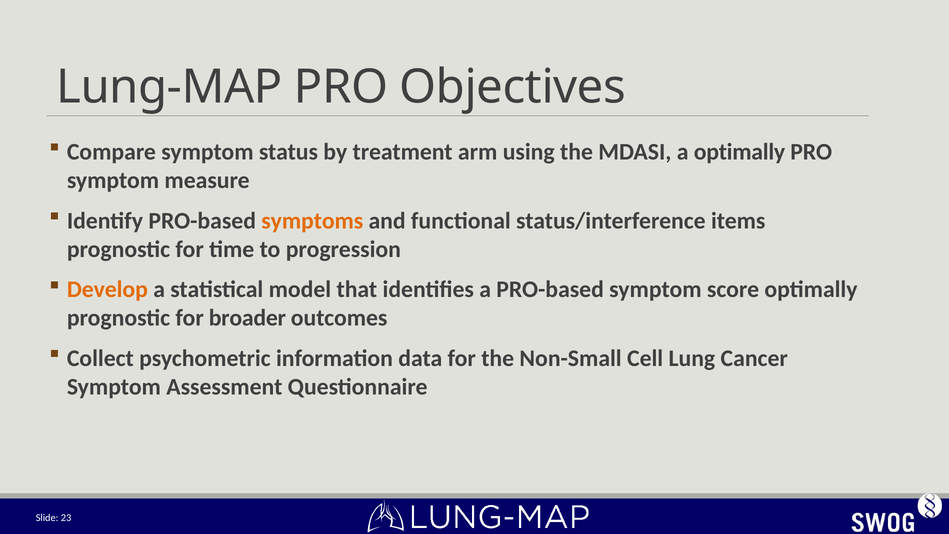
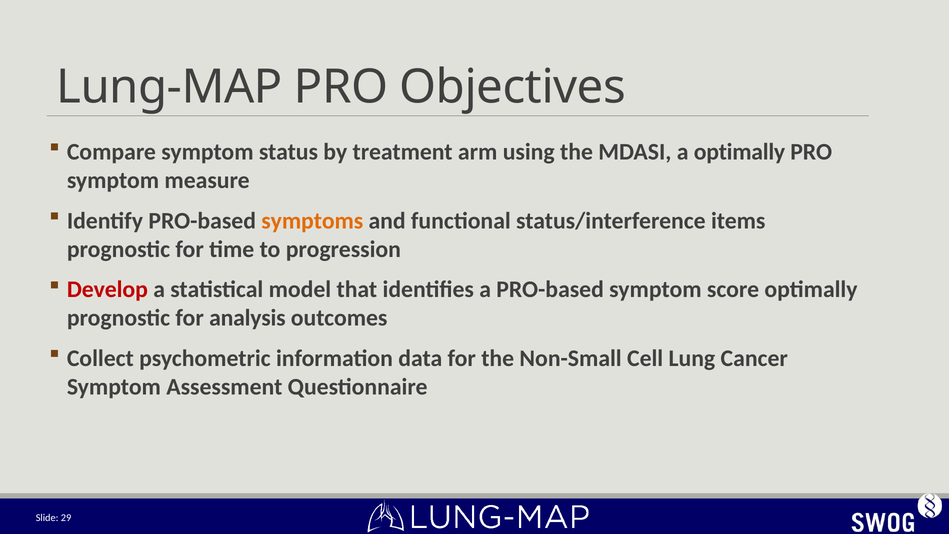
Develop colour: orange -> red (107, 290)
broader: broader -> analysis (247, 318)
23: 23 -> 29 (66, 518)
